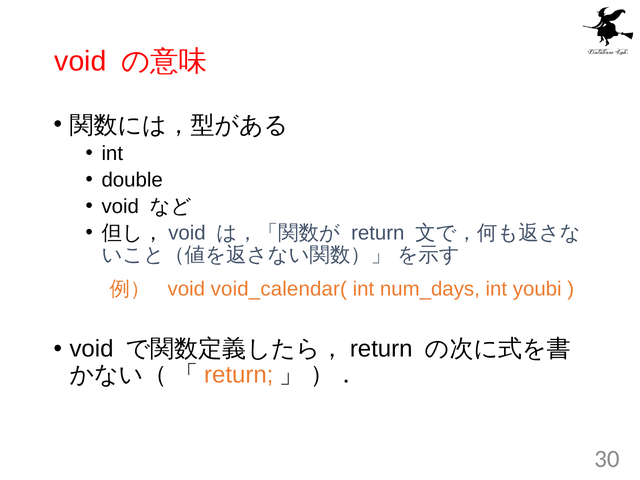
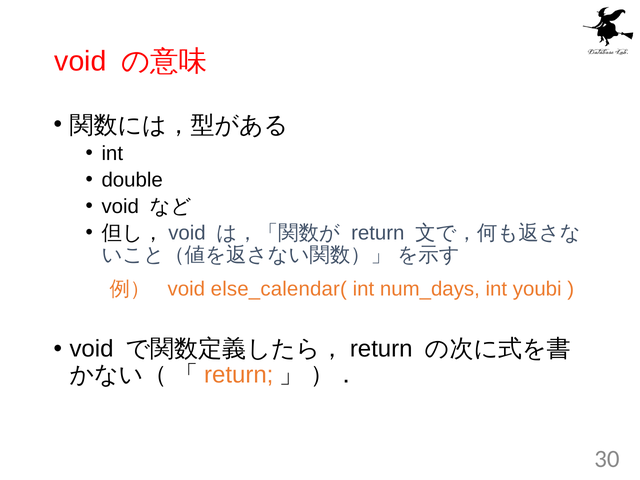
void_calendar(: void_calendar( -> else_calendar( (279, 289)
